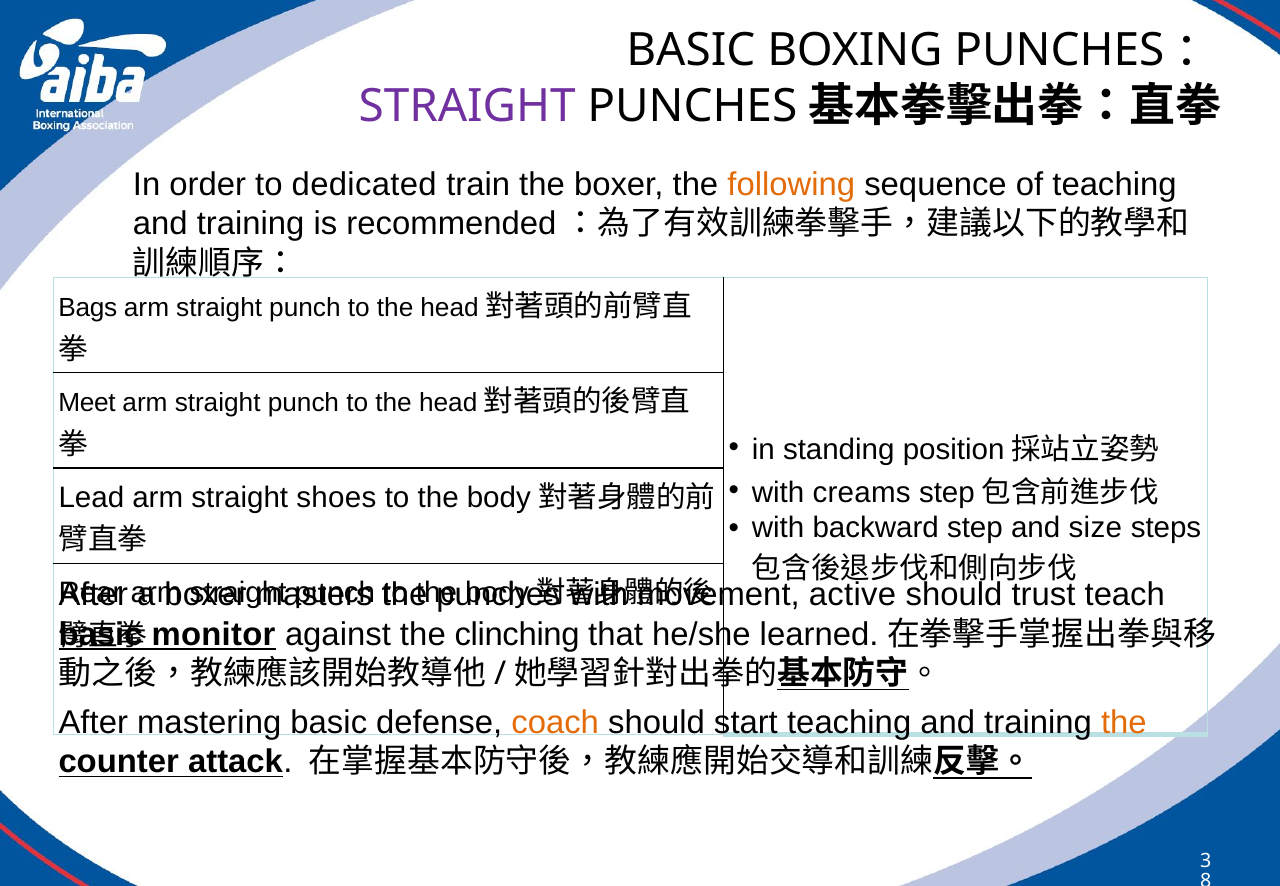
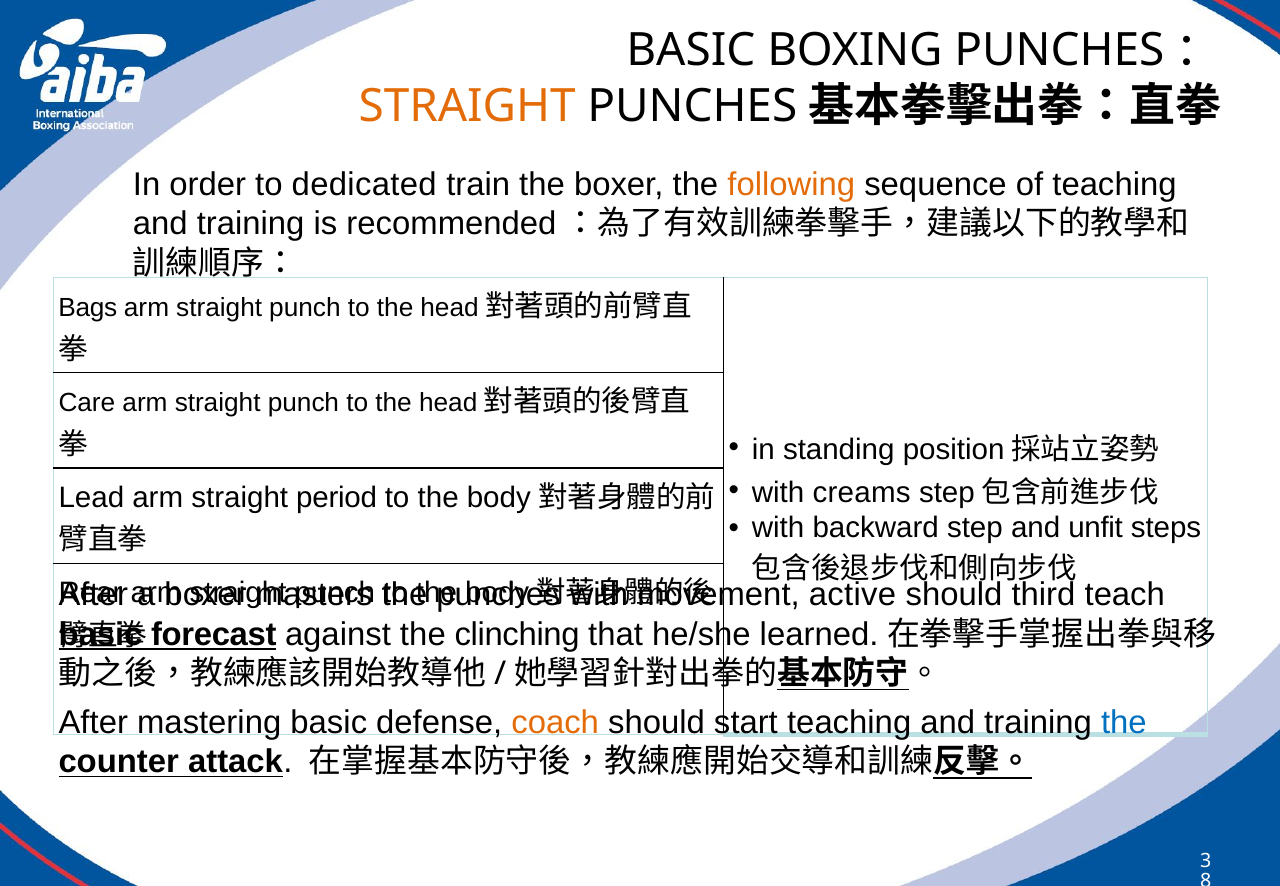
STRAIGHT colour: purple -> orange (467, 106)
Meet: Meet -> Care (87, 403)
shoes: shoes -> period (337, 498)
size: size -> unfit (1096, 528)
trust: trust -> third (1043, 595)
monitor: monitor -> forecast (214, 635)
the colour: orange -> blue (1124, 723)
